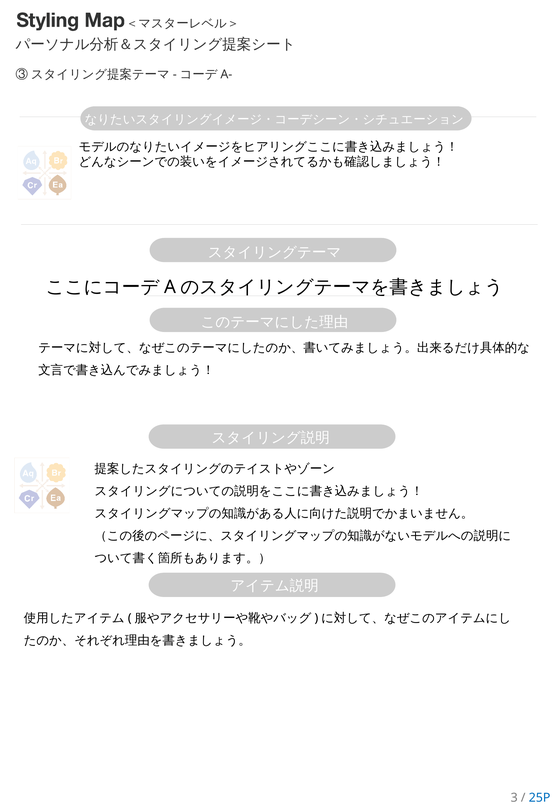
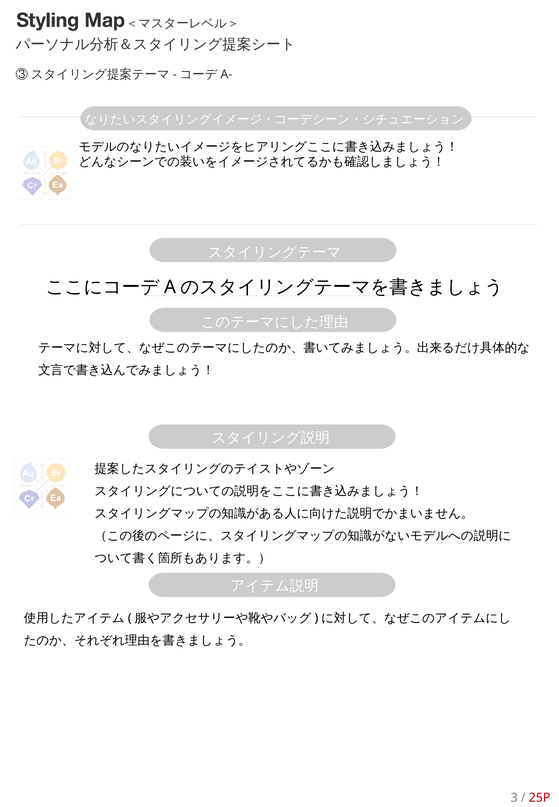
25P colour: blue -> red (540, 798)
